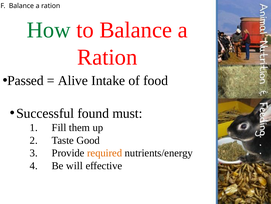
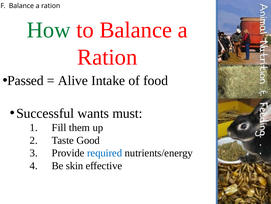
found: found -> wants (93, 113)
required colour: orange -> blue (105, 152)
will: will -> skin (75, 165)
